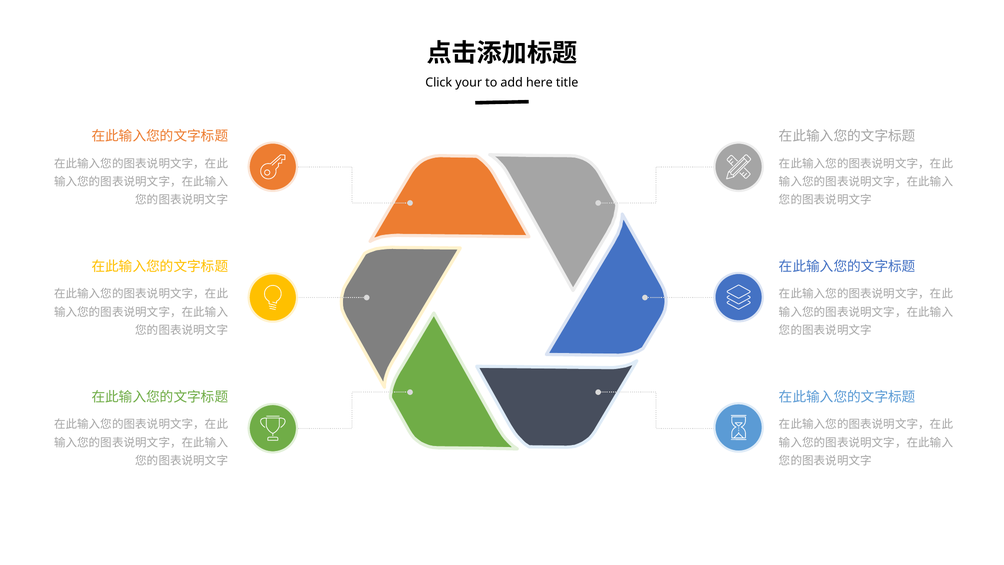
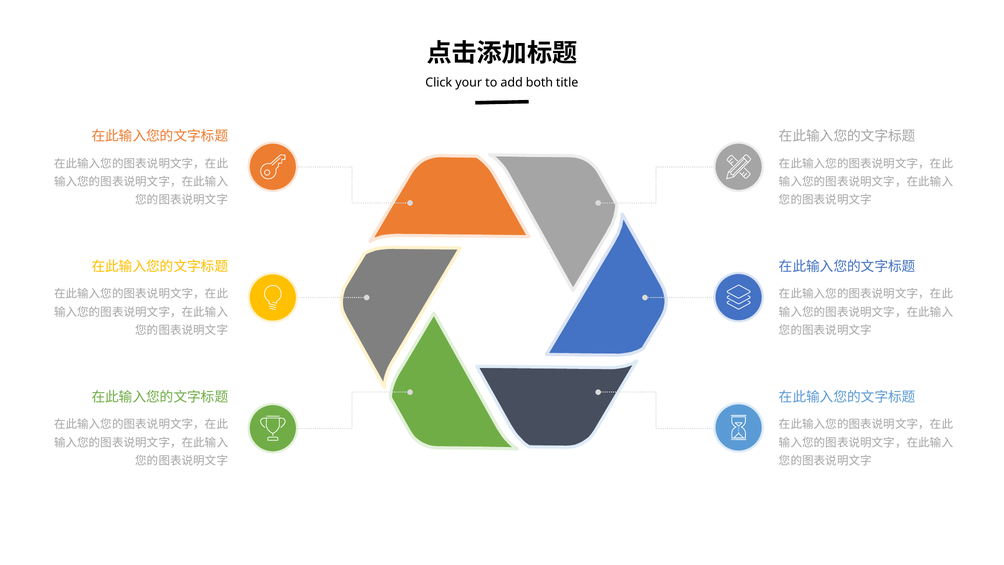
here: here -> both (539, 83)
